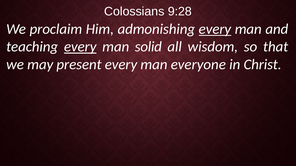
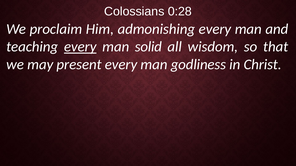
9:28: 9:28 -> 0:28 (180, 11)
every underline: present -> none (215, 29)
everyone: everyone -> godliness (198, 65)
